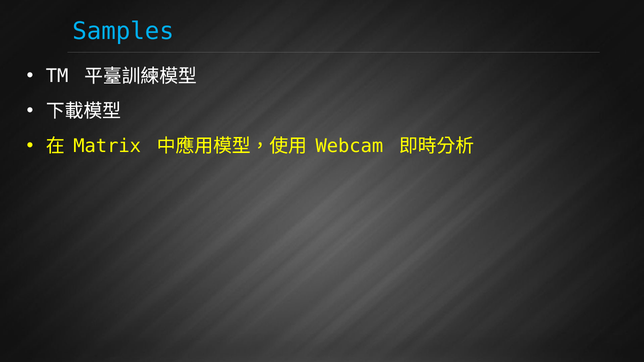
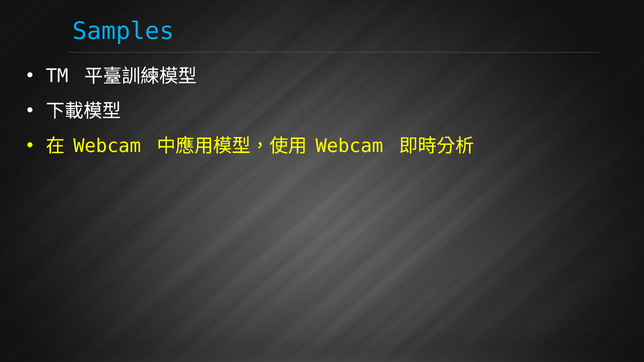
Matrix: Matrix -> Webcam (107, 146)
